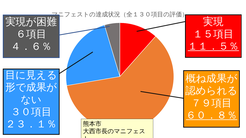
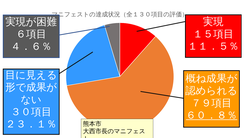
１１．５％ underline: present -> none (213, 46)
